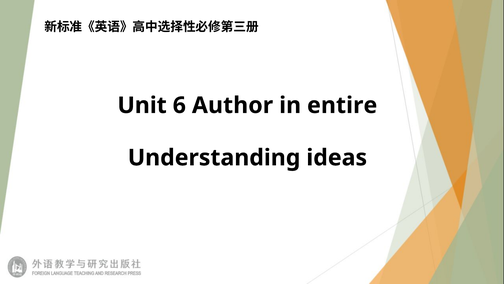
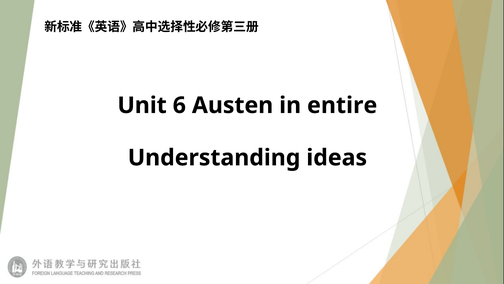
Author: Author -> Austen (233, 105)
